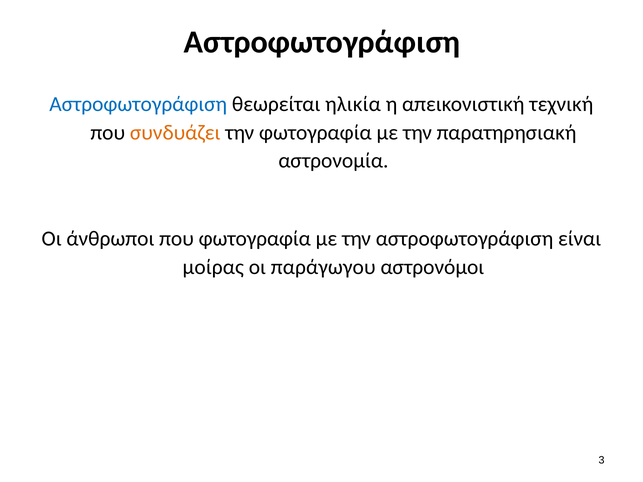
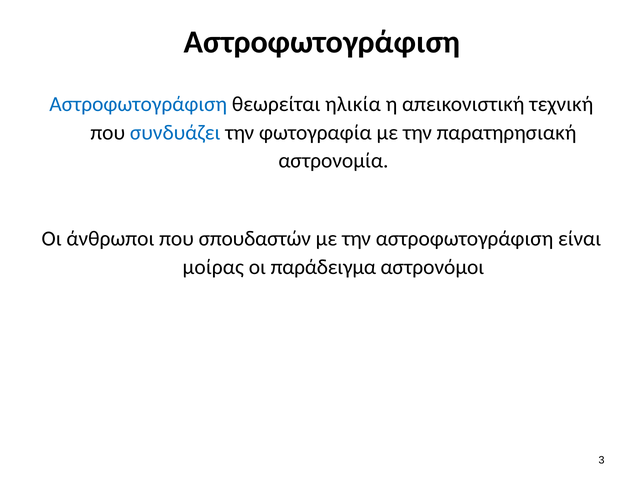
συνδυάζει colour: orange -> blue (175, 133)
που φωτογραφία: φωτογραφία -> σπουδαστών (255, 239)
παράγωγου: παράγωγου -> παράδειγμα (323, 267)
